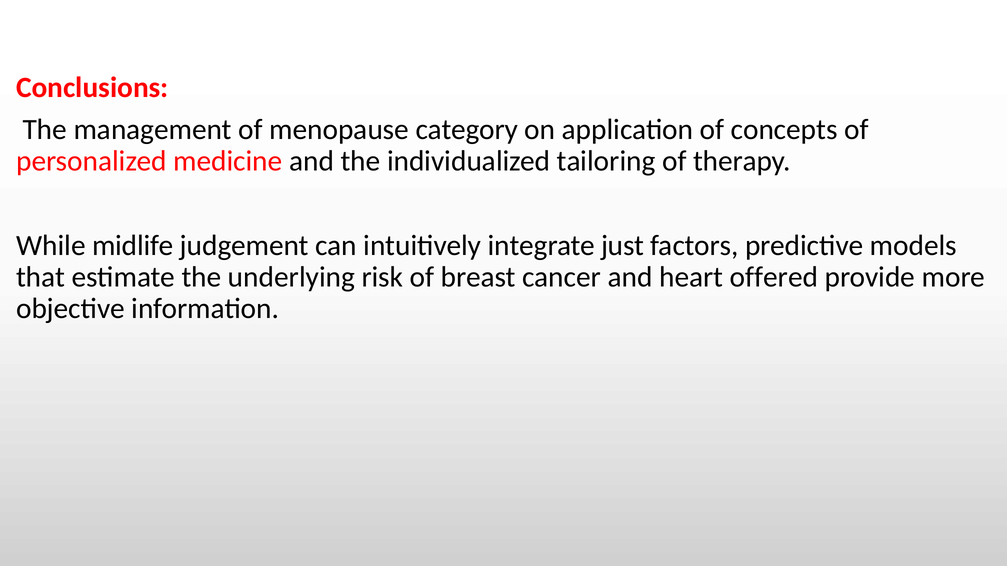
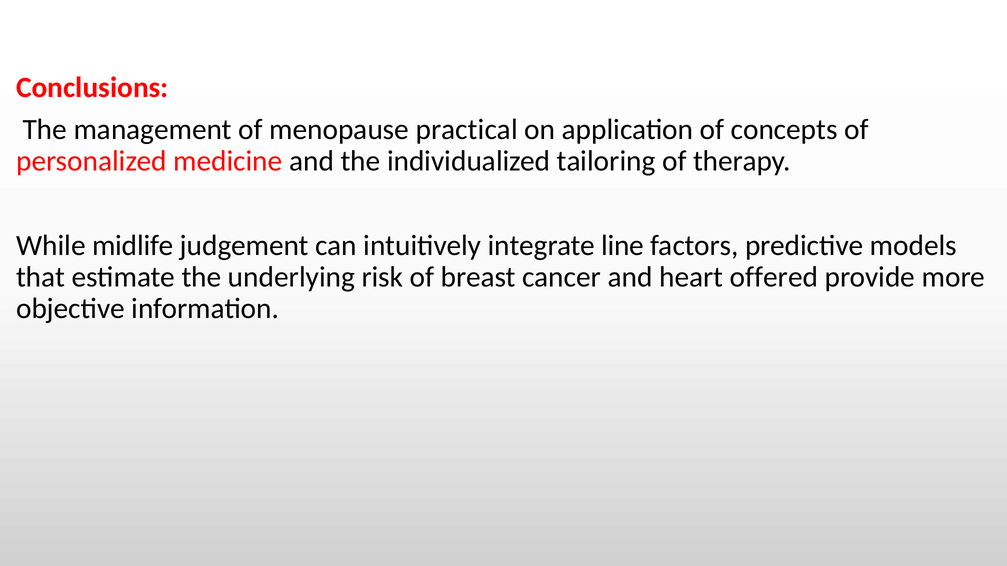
category: category -> practical (467, 130)
just: just -> line (623, 246)
